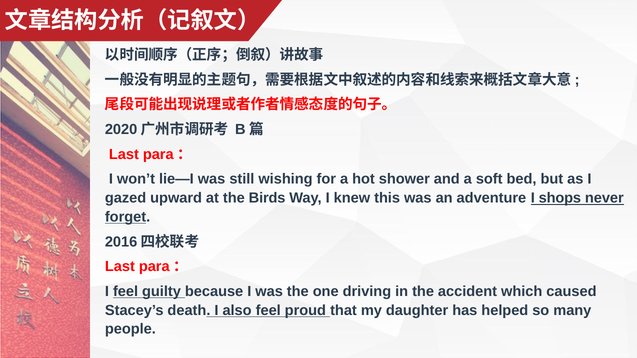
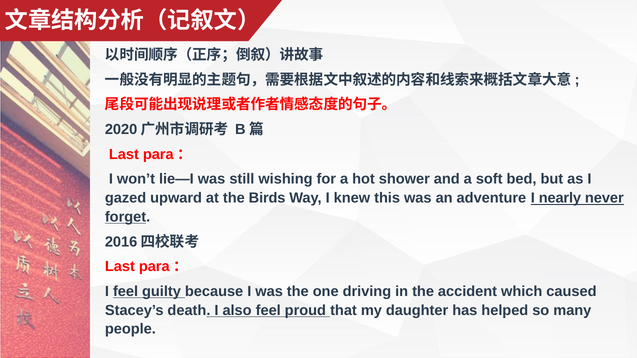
shops: shops -> nearly (560, 198)
